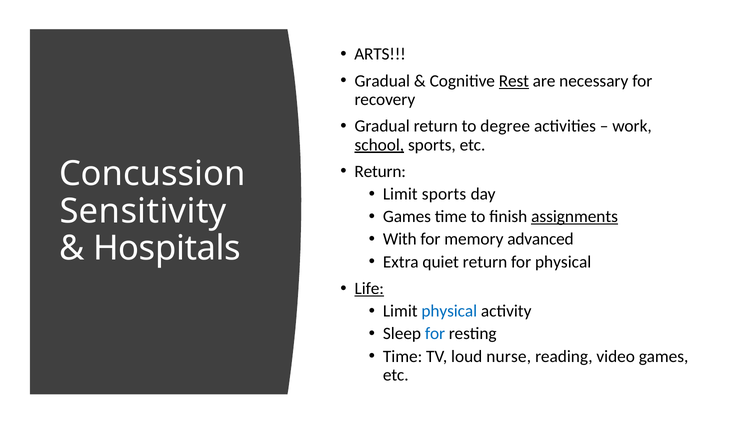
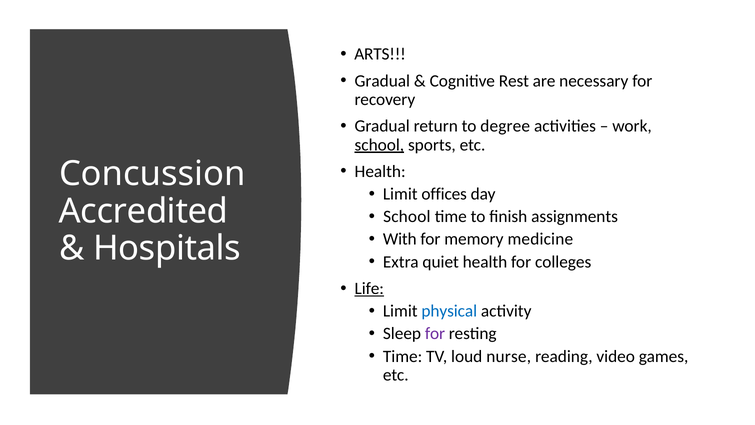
Rest underline: present -> none (514, 81)
Return: Return -> Health (380, 171)
Limit sports: sports -> offices (444, 194)
Sensitivity: Sensitivity -> Accredited (143, 211)
Games: Games -> School (407, 216)
assignments underline: present -> none (575, 216)
advanced: advanced -> medicine (540, 239)
quiet return: return -> health (485, 262)
for physical: physical -> colleges (563, 262)
for colour: blue -> purple (435, 333)
